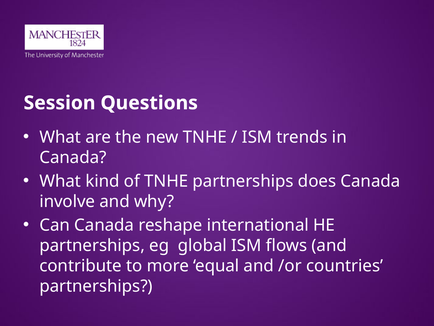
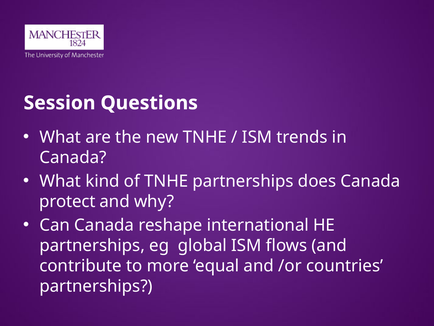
involve: involve -> protect (67, 201)
